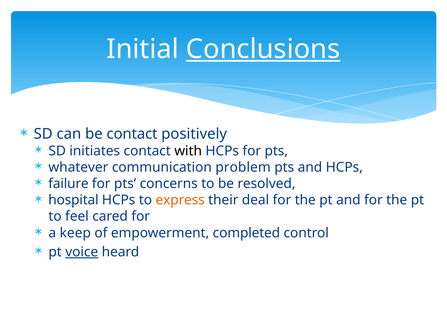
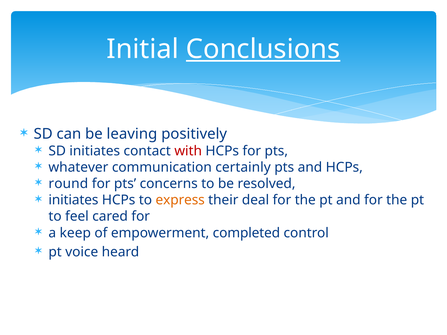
be contact: contact -> leaving (132, 134)
with colour: black -> red (188, 151)
problem: problem -> certainly (243, 167)
failure: failure -> round (68, 184)
hospital: hospital -> initiates (73, 200)
voice underline: present -> none (82, 252)
